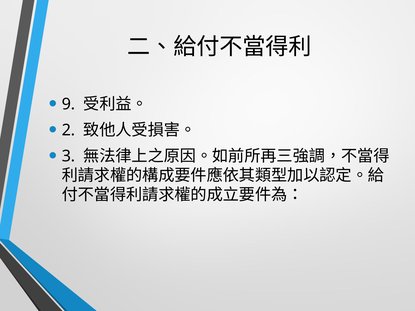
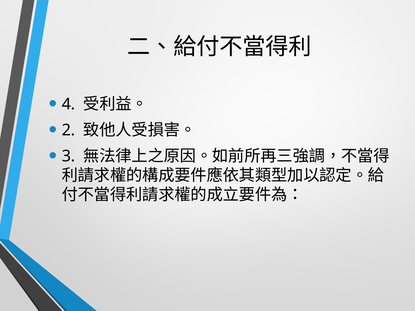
9: 9 -> 4 (68, 104)
